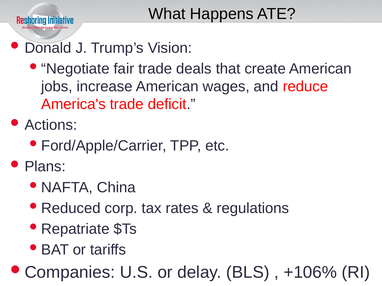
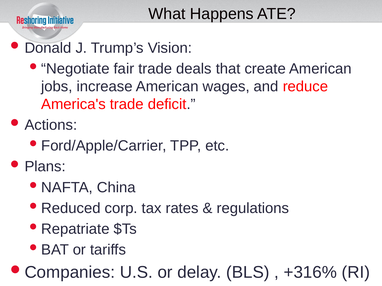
+106%: +106% -> +316% (310, 273)
